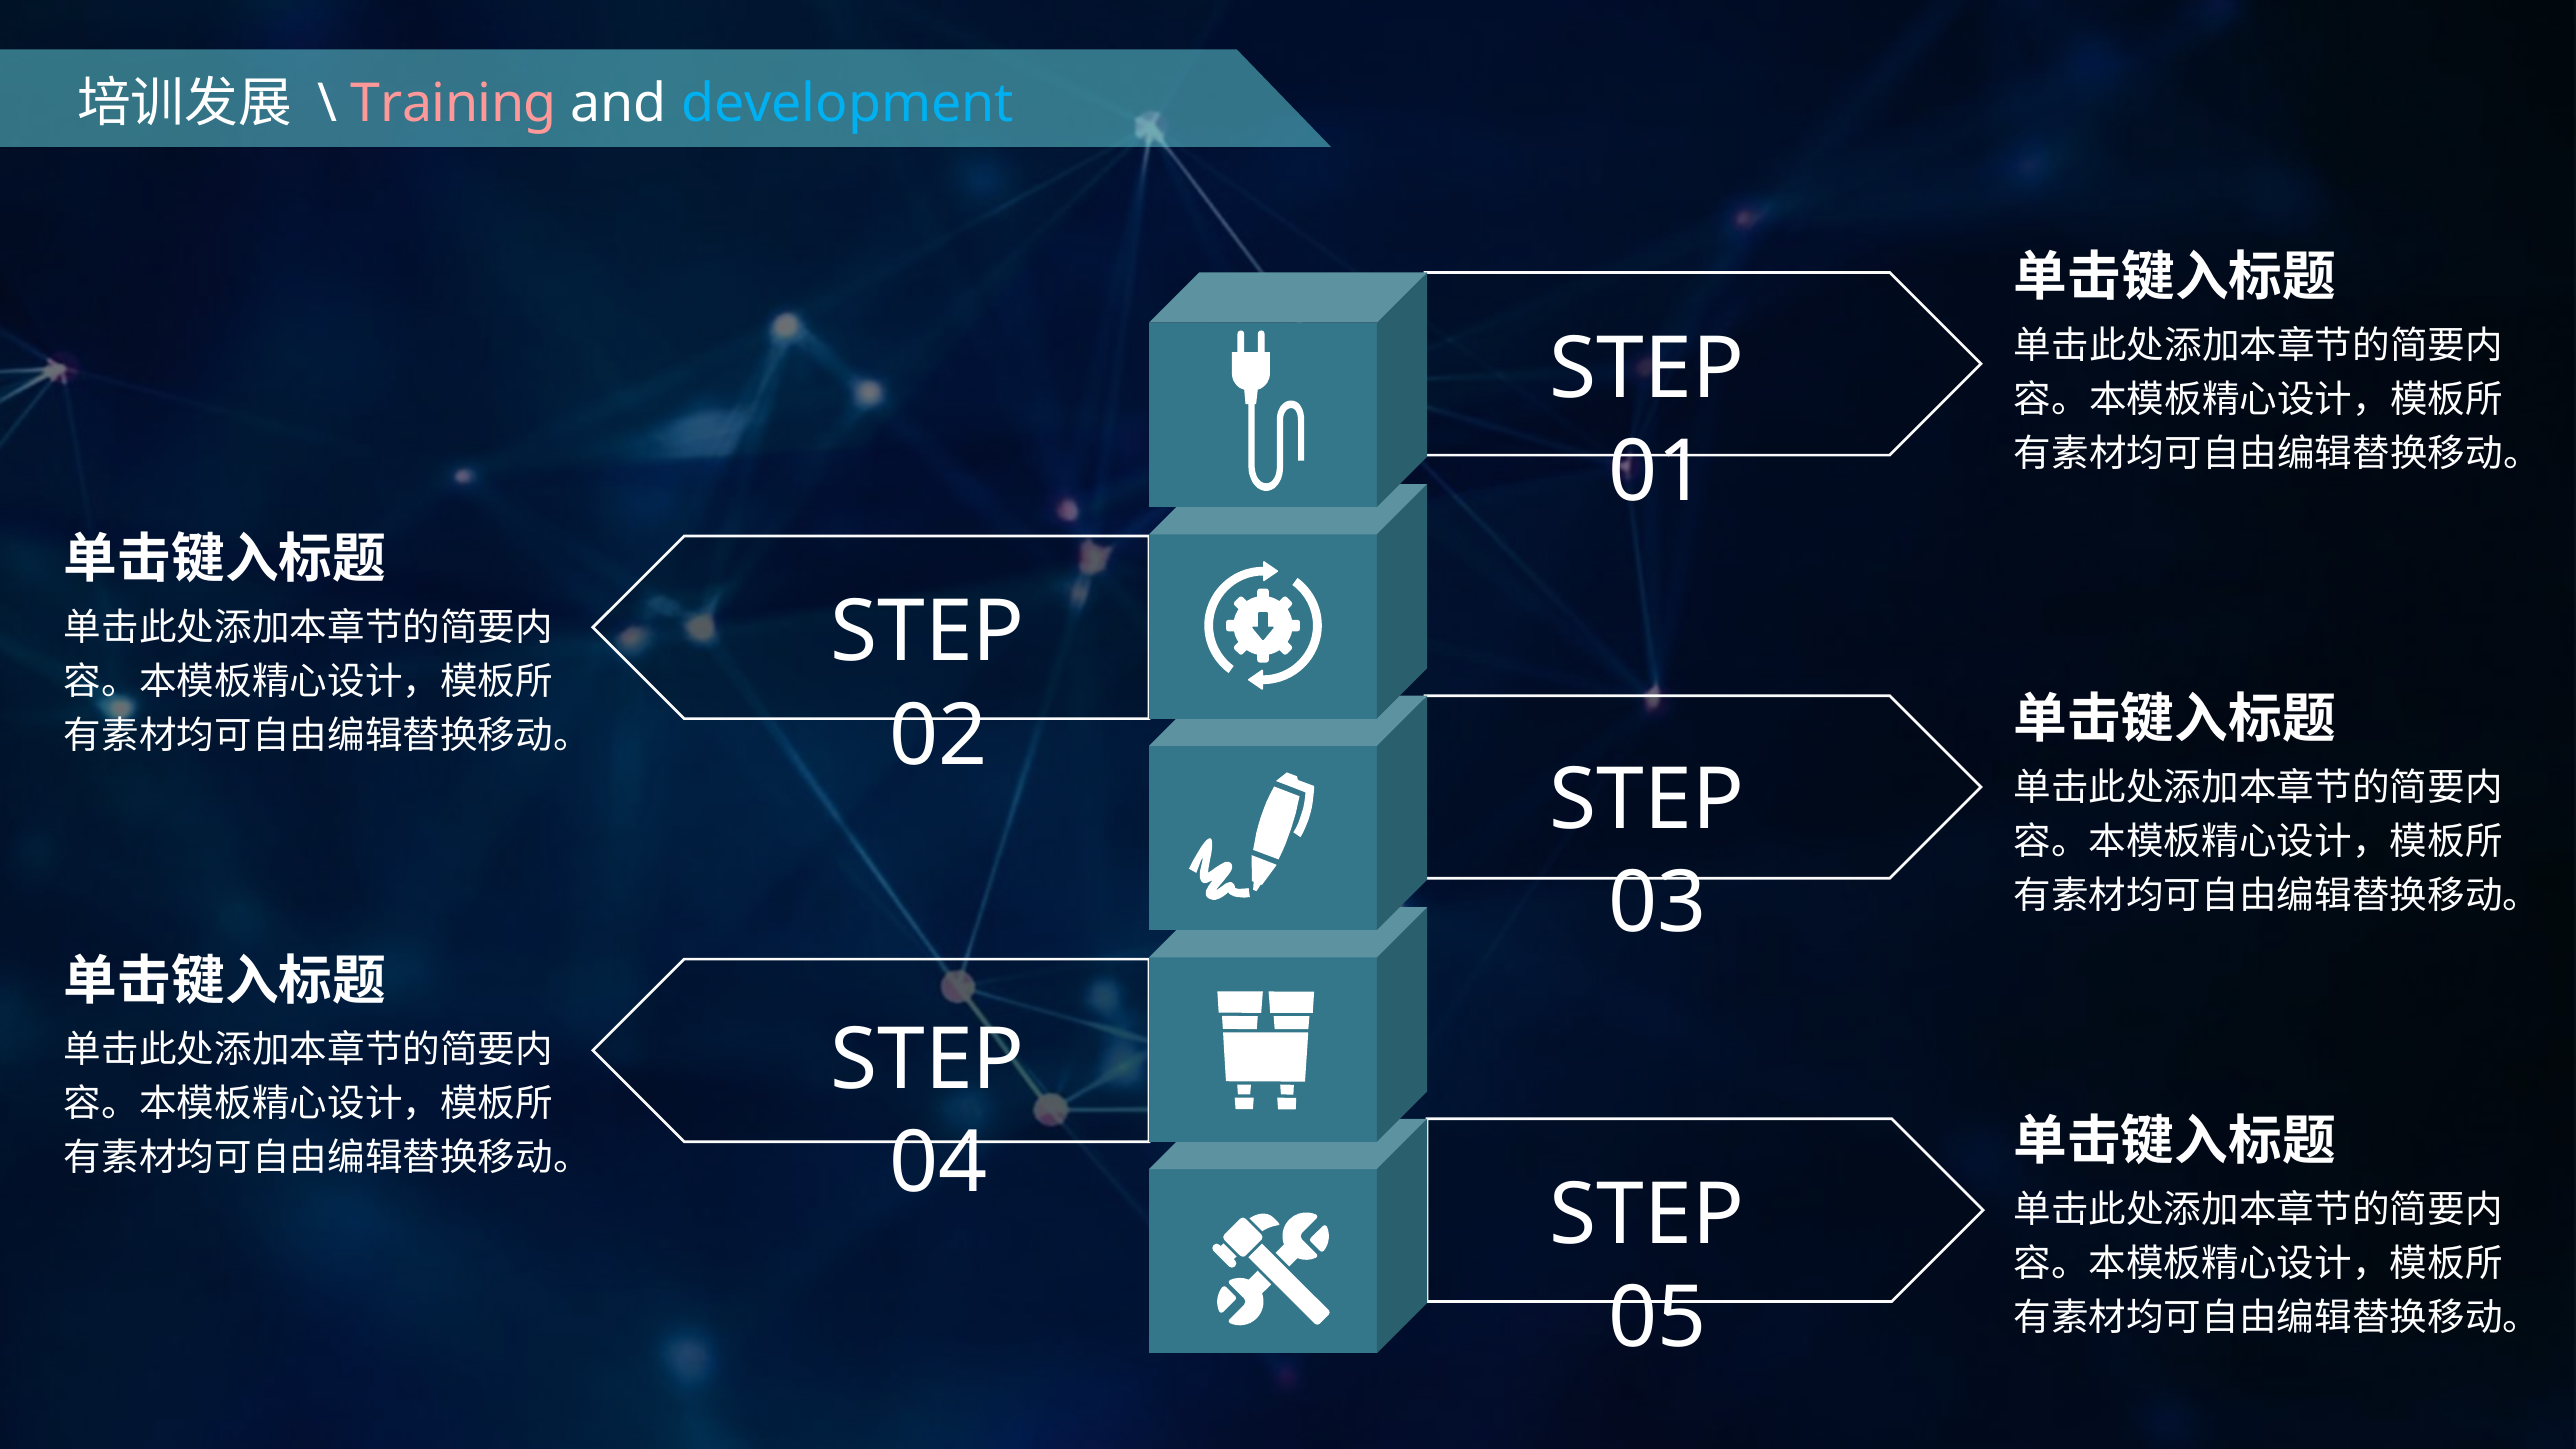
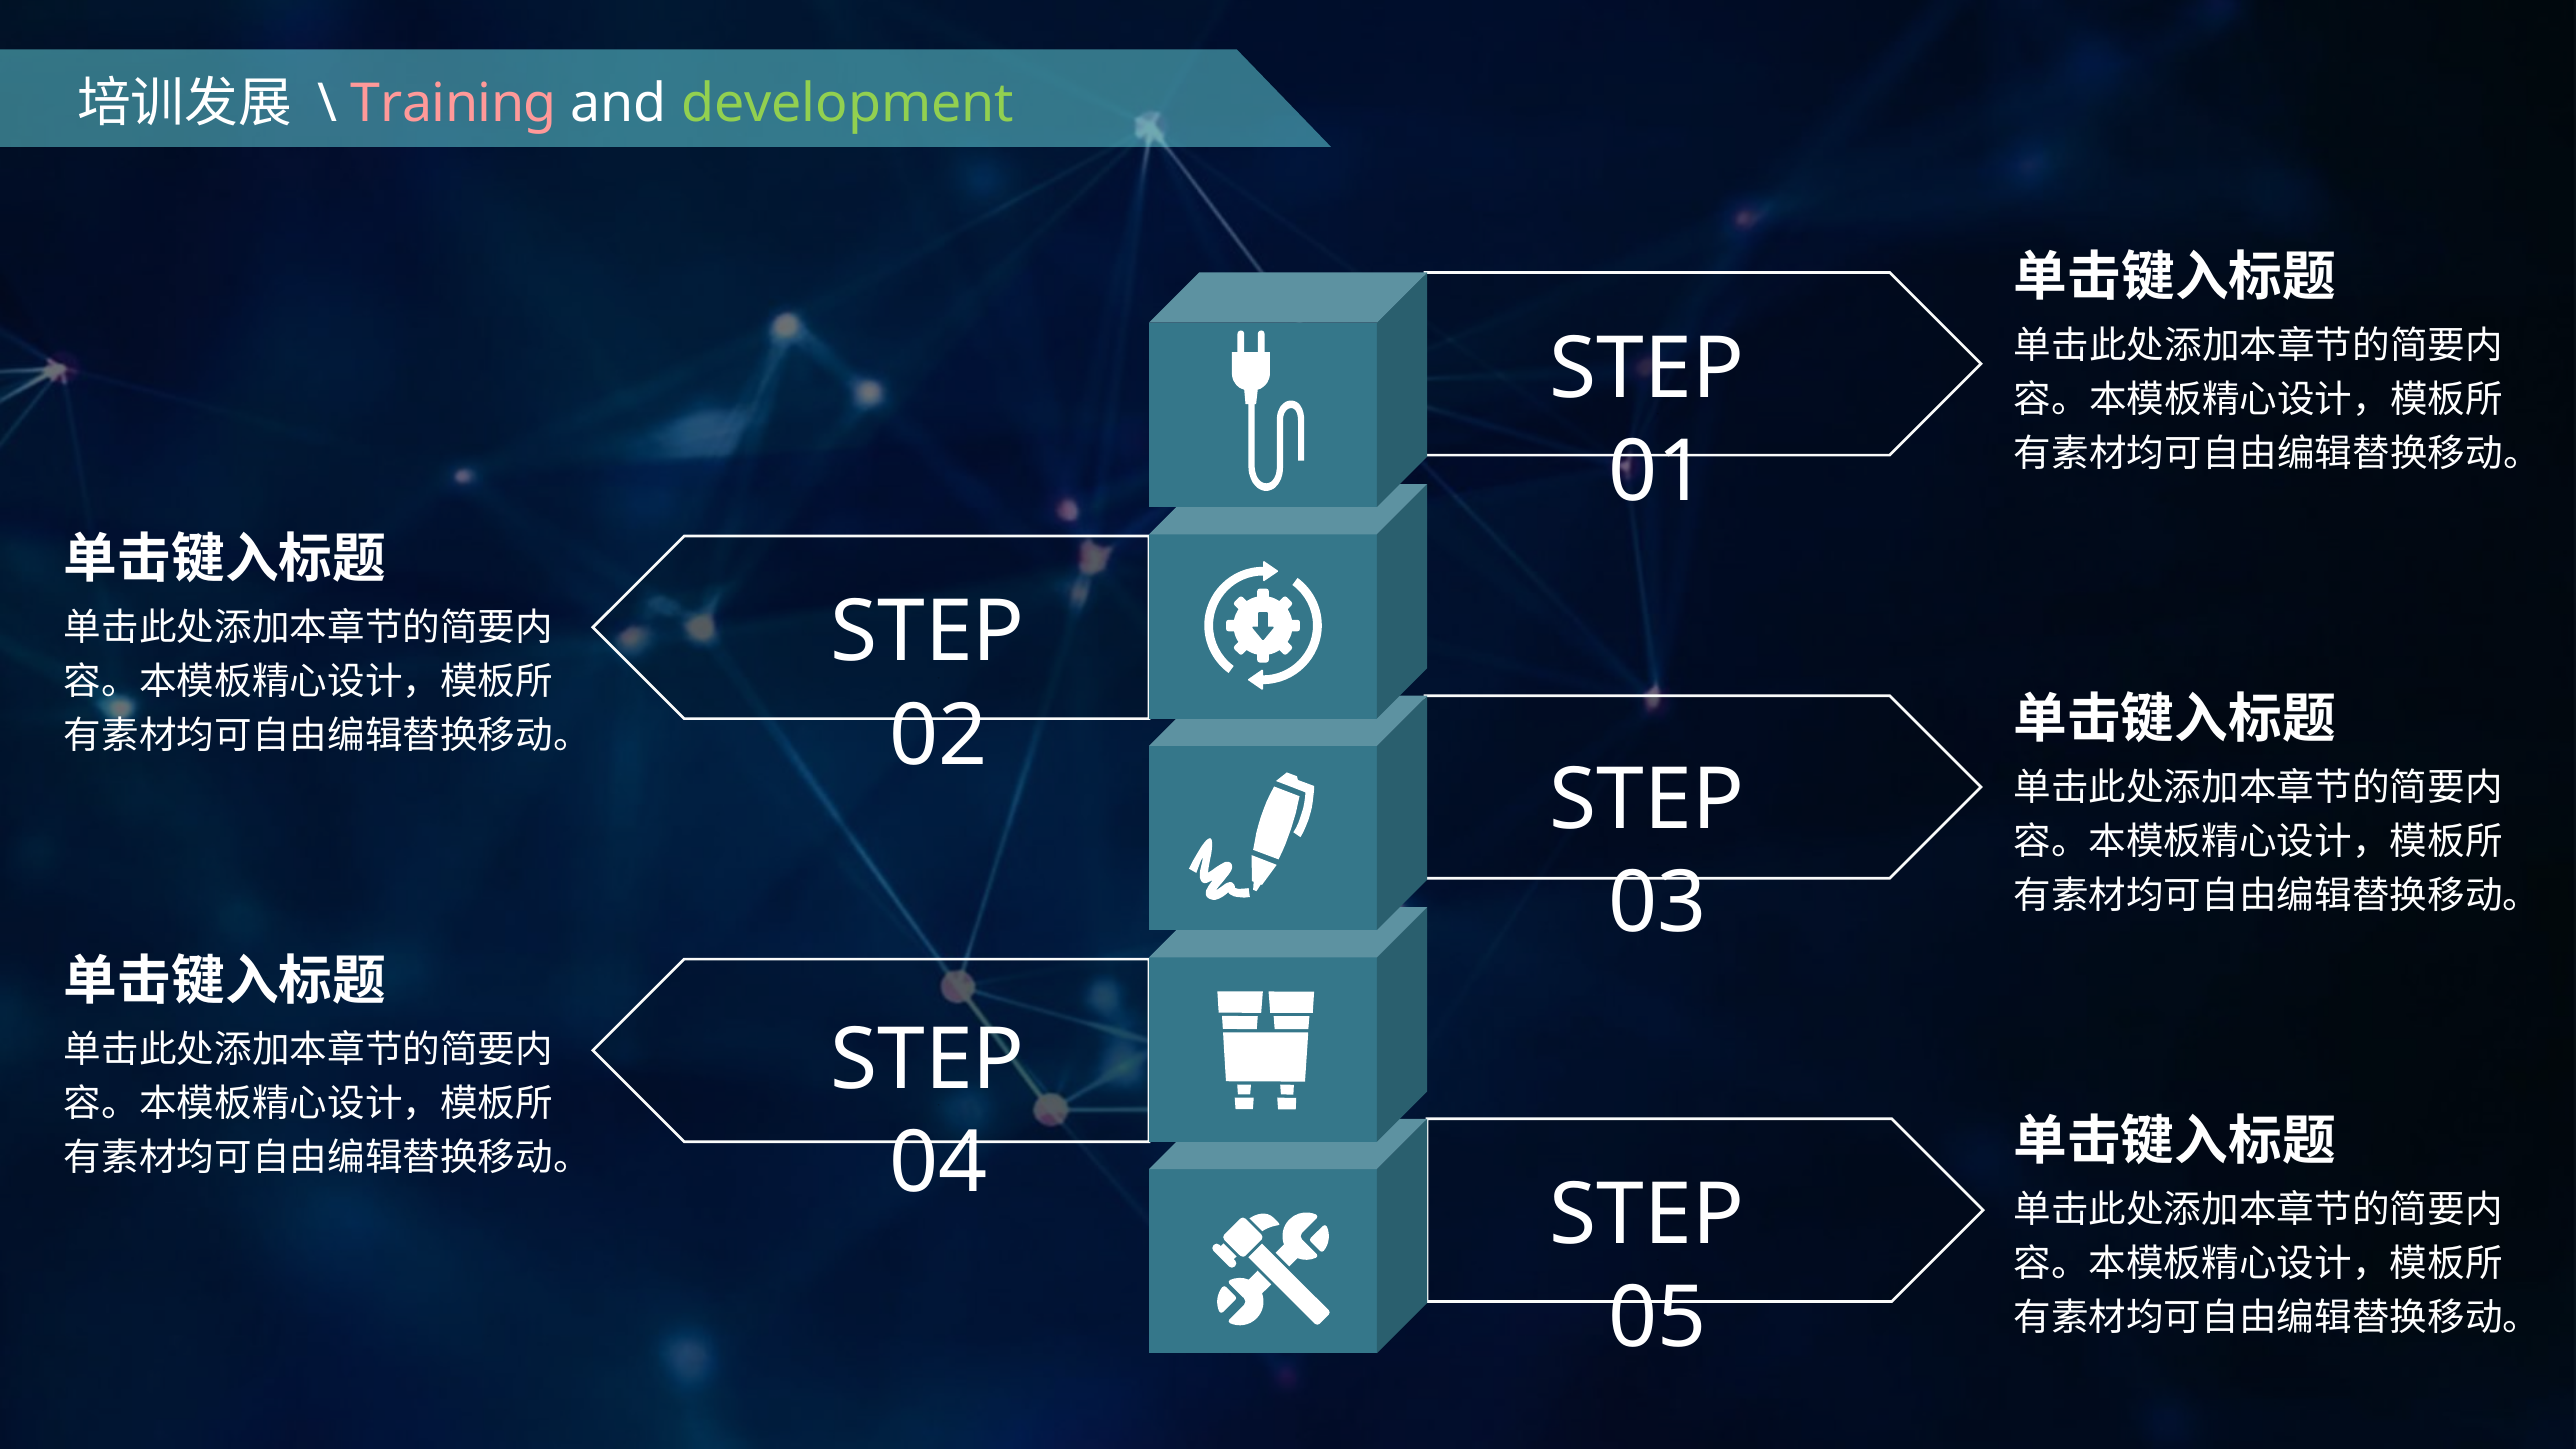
development colour: light blue -> light green (848, 104)
